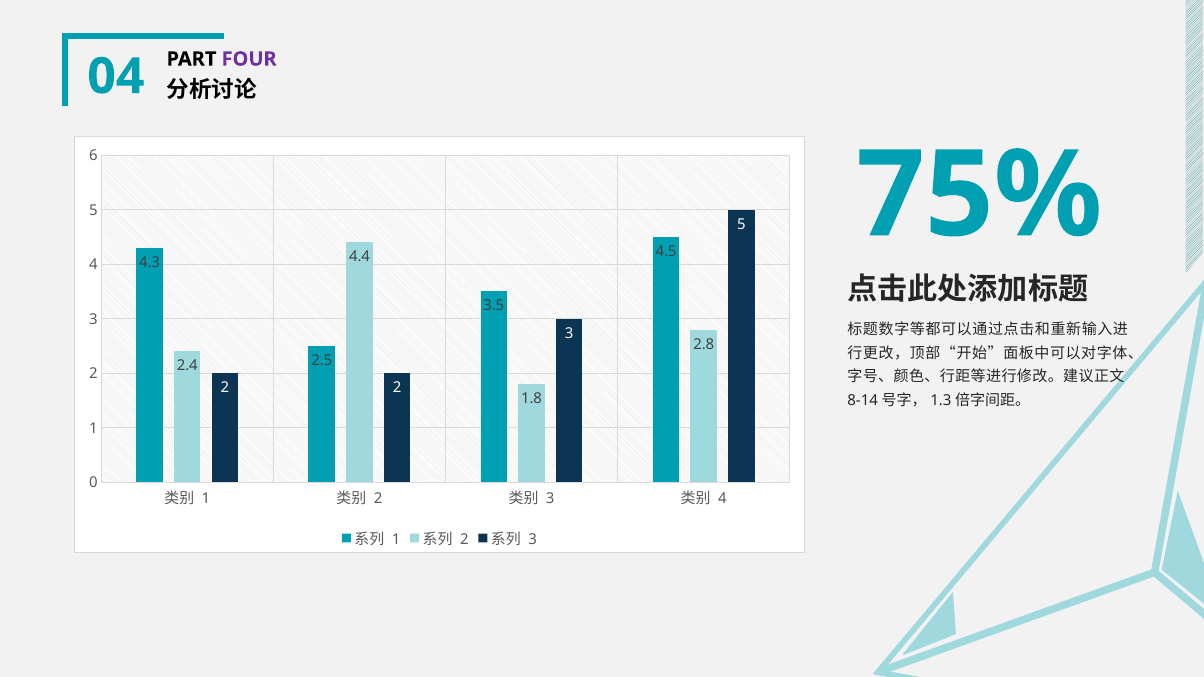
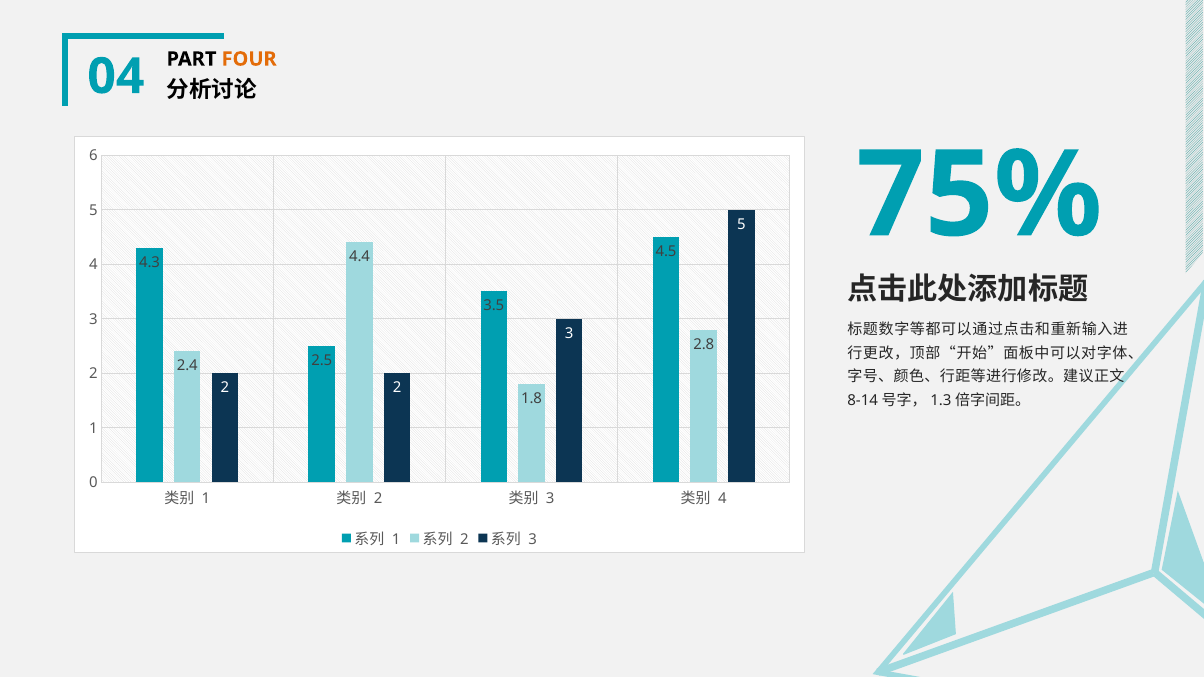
FOUR colour: purple -> orange (249, 59)
